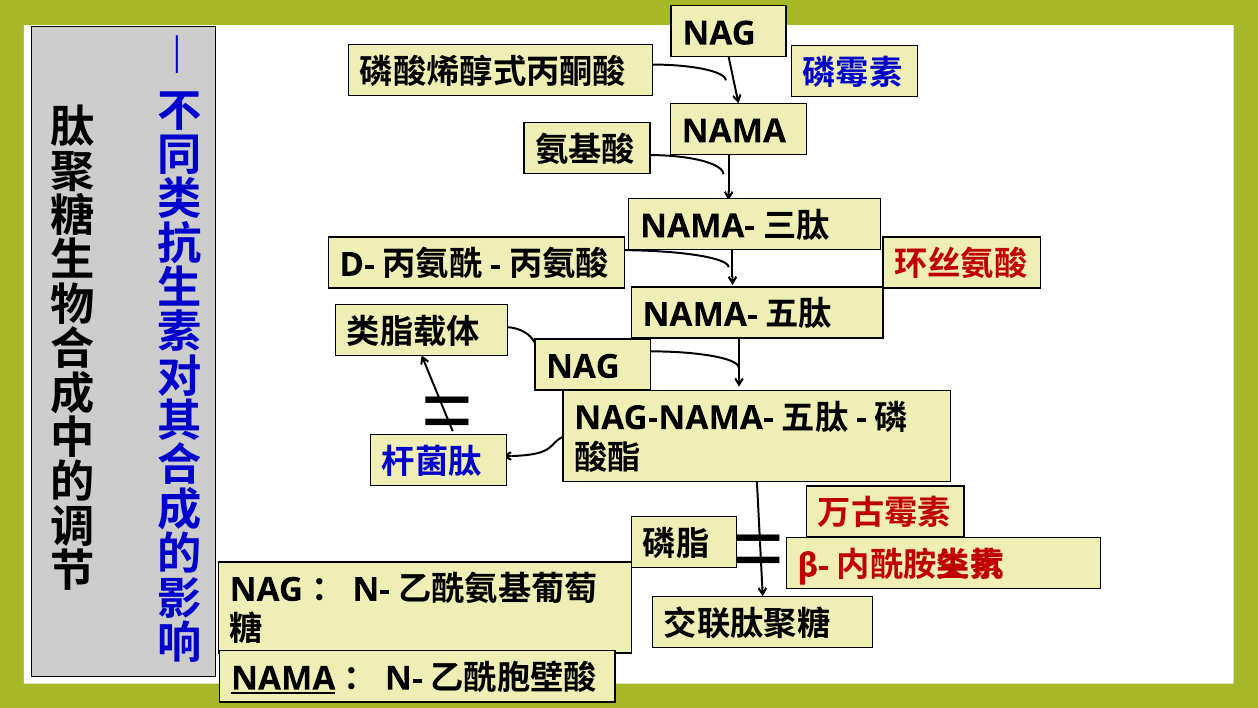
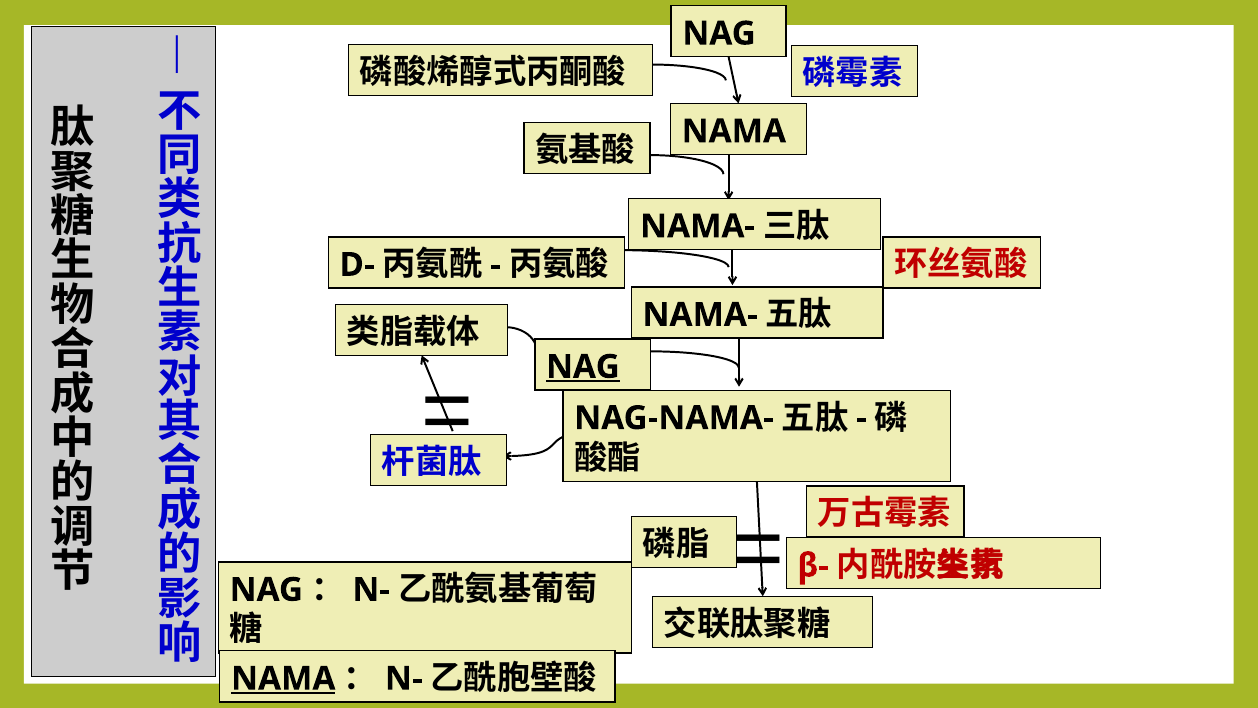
NAG underline: none -> present (583, 367)
